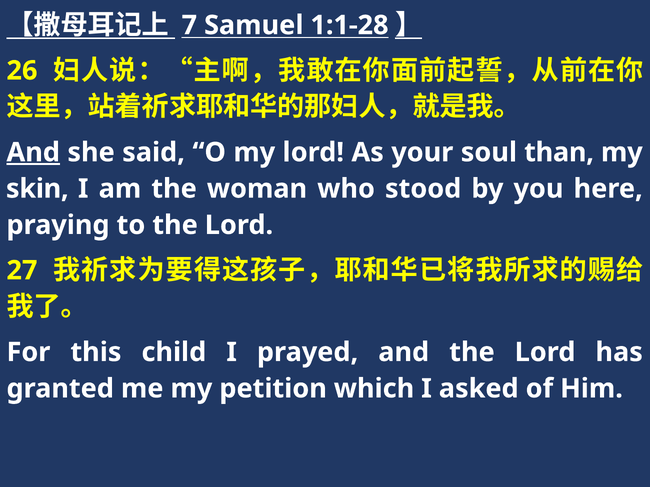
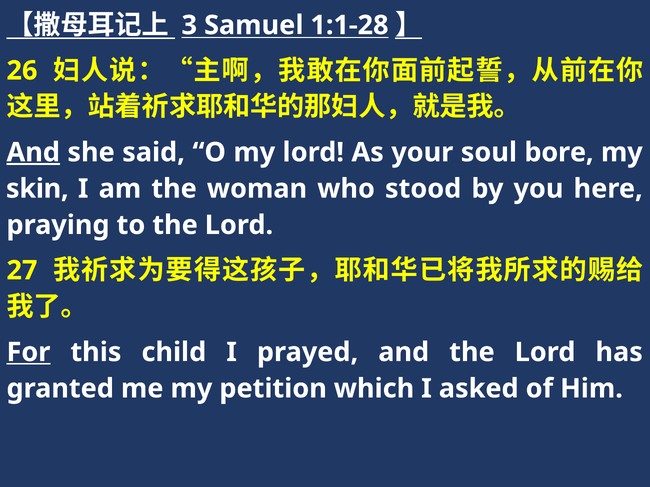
7: 7 -> 3 (189, 25)
than: than -> bore (559, 153)
For underline: none -> present (28, 353)
